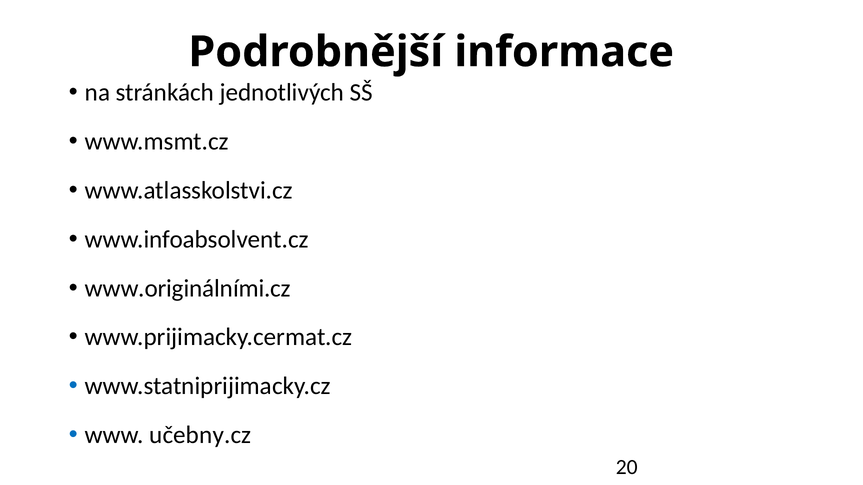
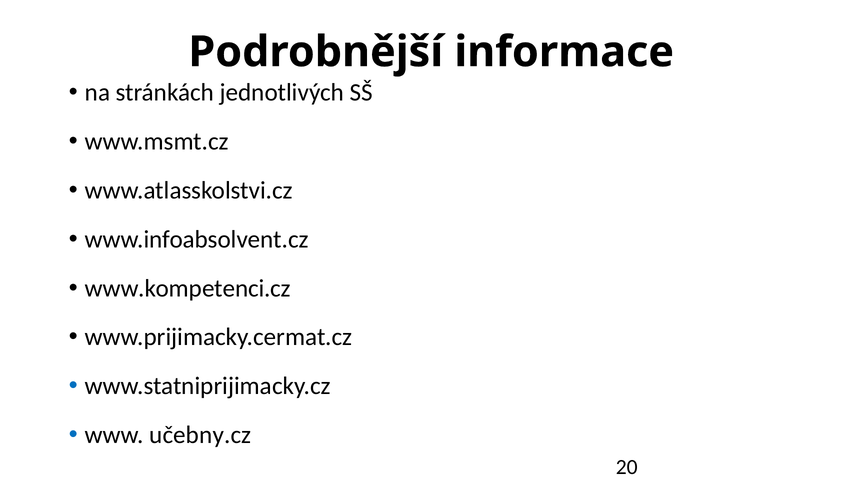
www.originálními.cz: www.originálními.cz -> www.kompetenci.cz (188, 288)
